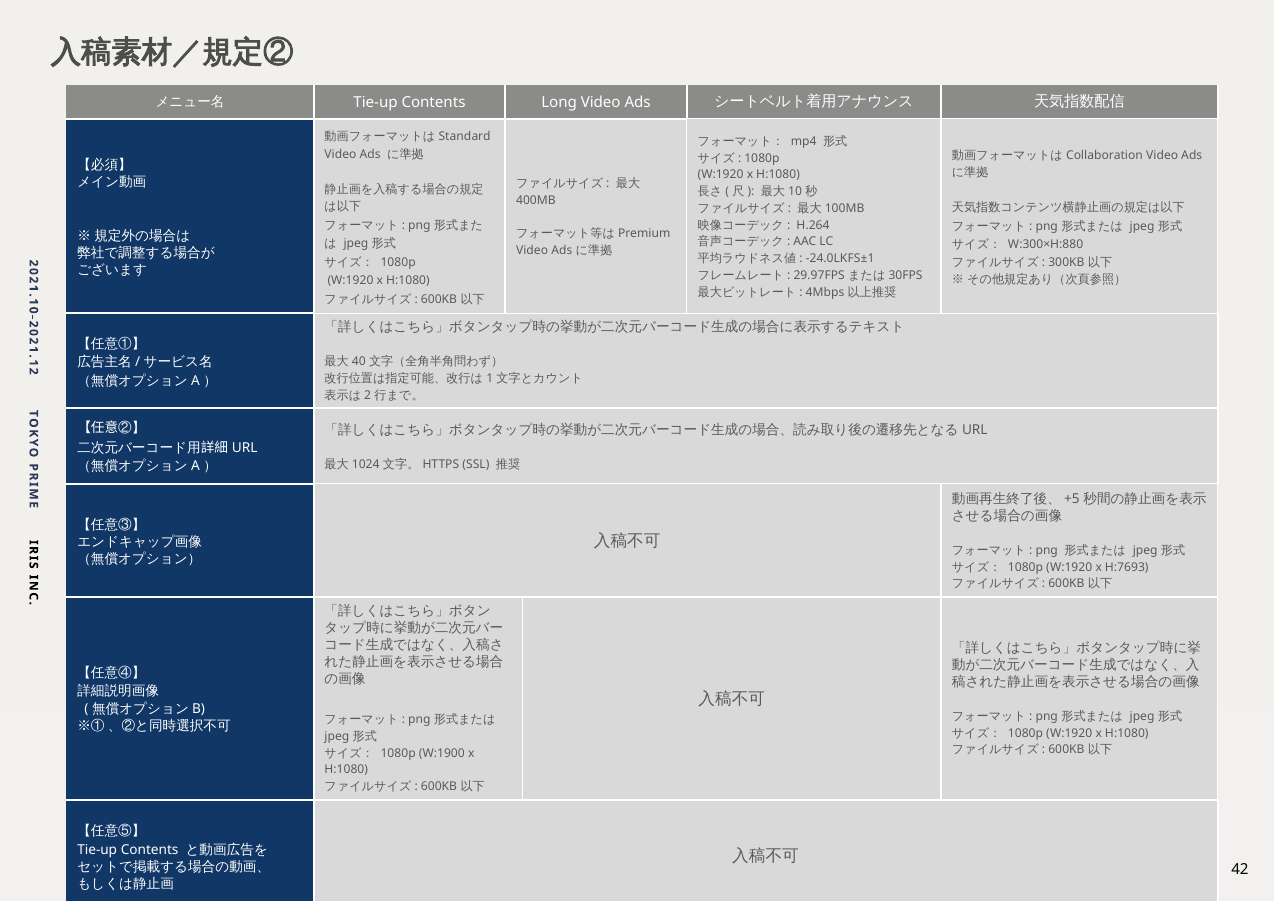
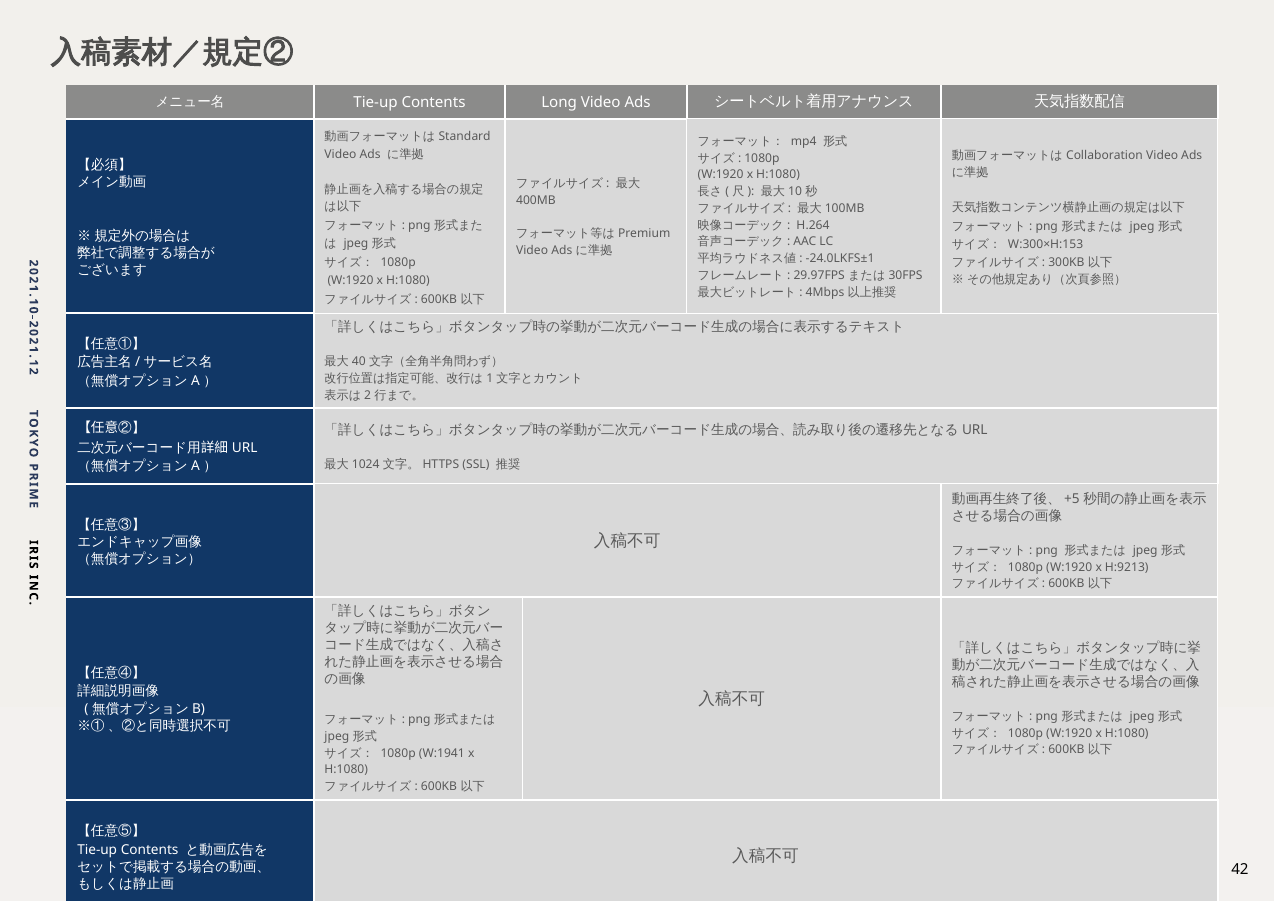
W:300×H:880: W:300×H:880 -> W:300×H:153 (1046, 244)
H:7693: H:7693 -> H:9213 (1127, 567)
W:1900: W:1900 -> W:1941 (442, 753)
